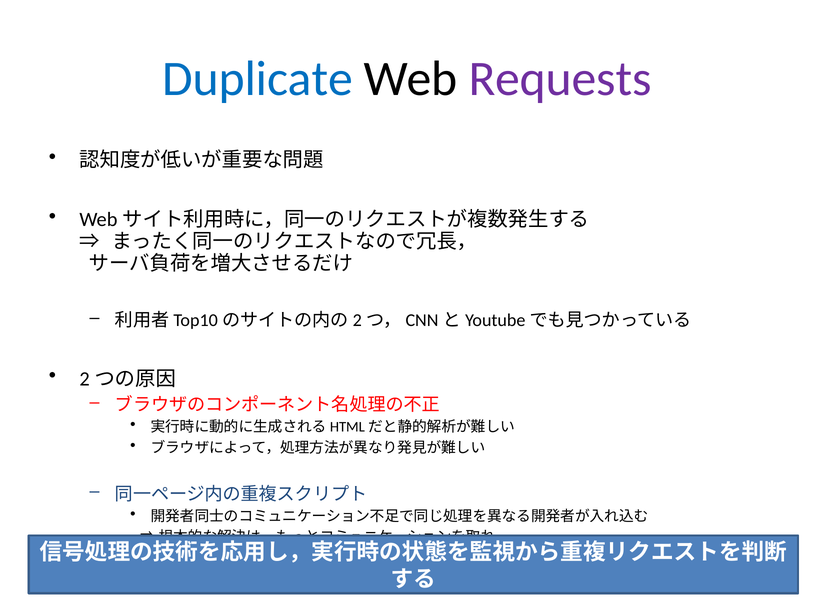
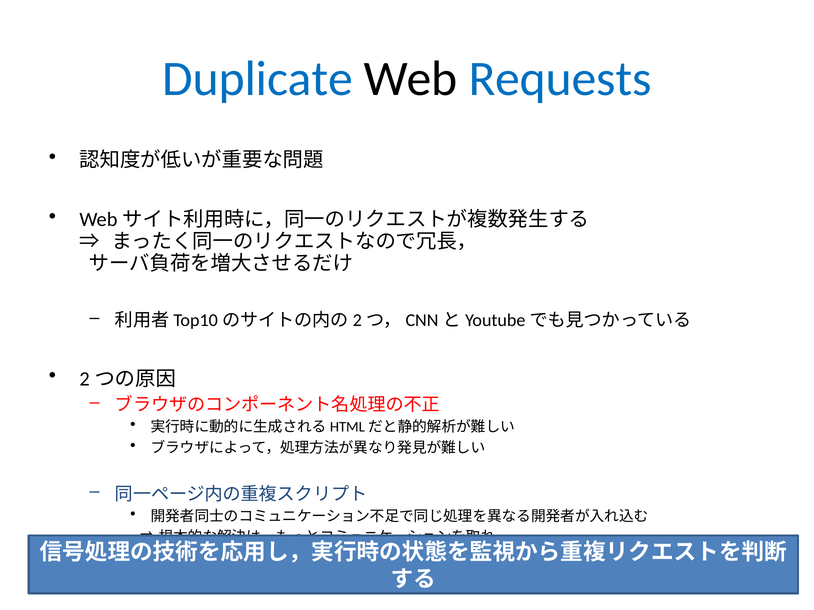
Requests colour: purple -> blue (560, 79)
